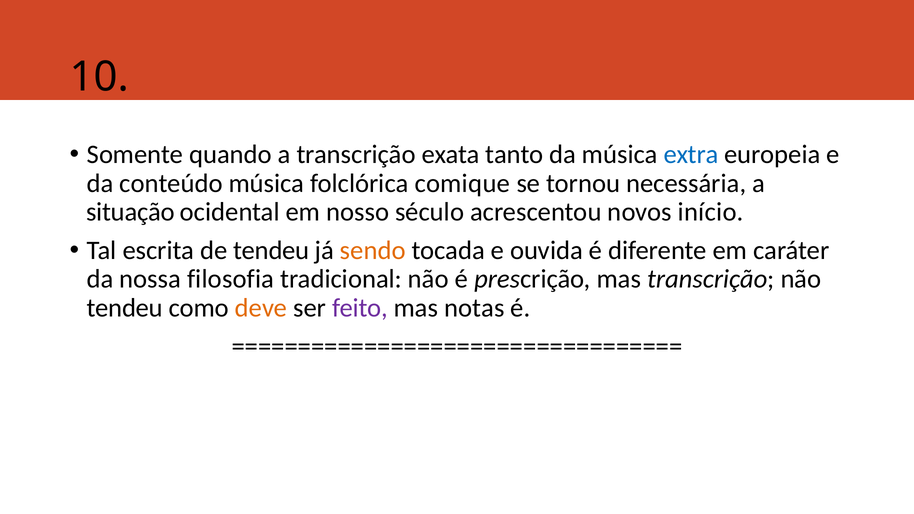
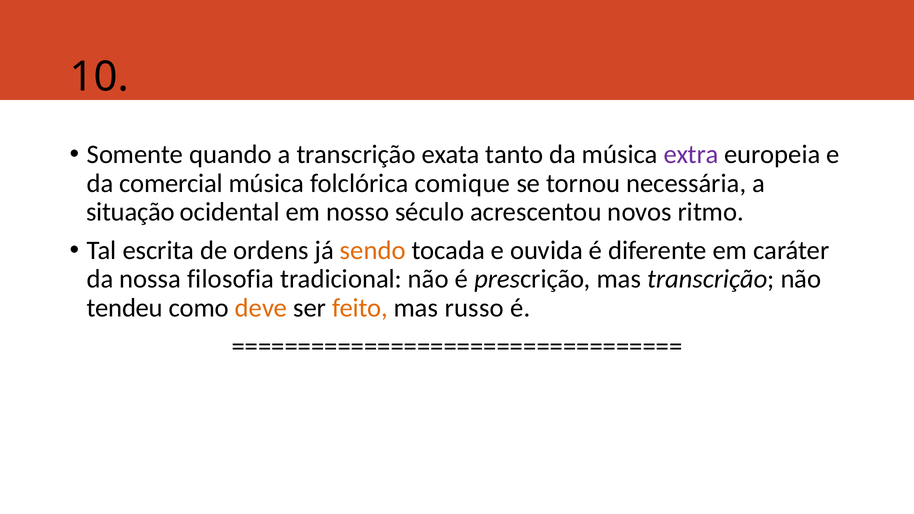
extra colour: blue -> purple (691, 155)
conteúdo: conteúdo -> comercial (171, 183)
início: início -> ritmo (711, 212)
de tendeu: tendeu -> ordens (271, 250)
feito colour: purple -> orange (360, 308)
notas: notas -> russo (474, 308)
